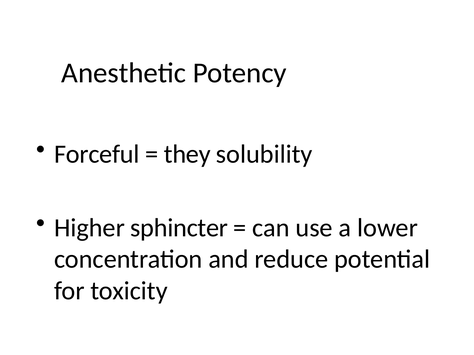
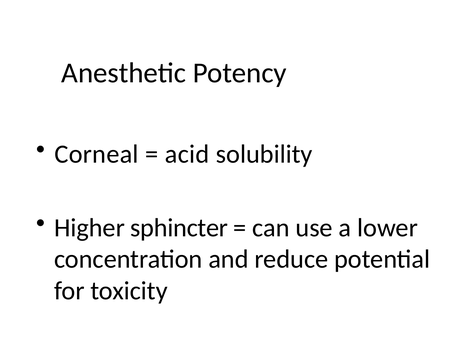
Forceful: Forceful -> Corneal (97, 154)
they: they -> acid (187, 154)
